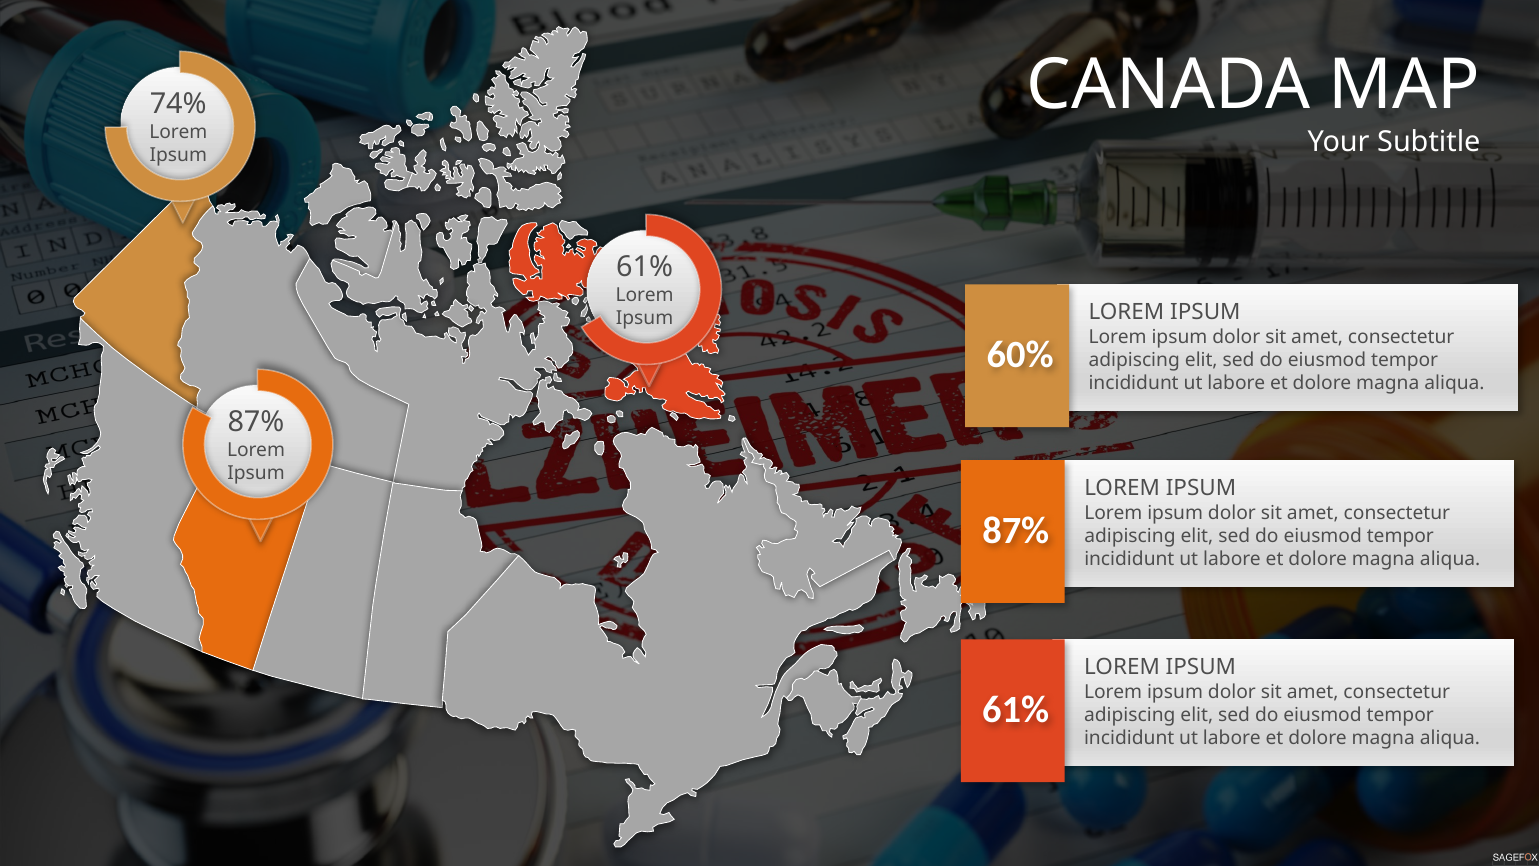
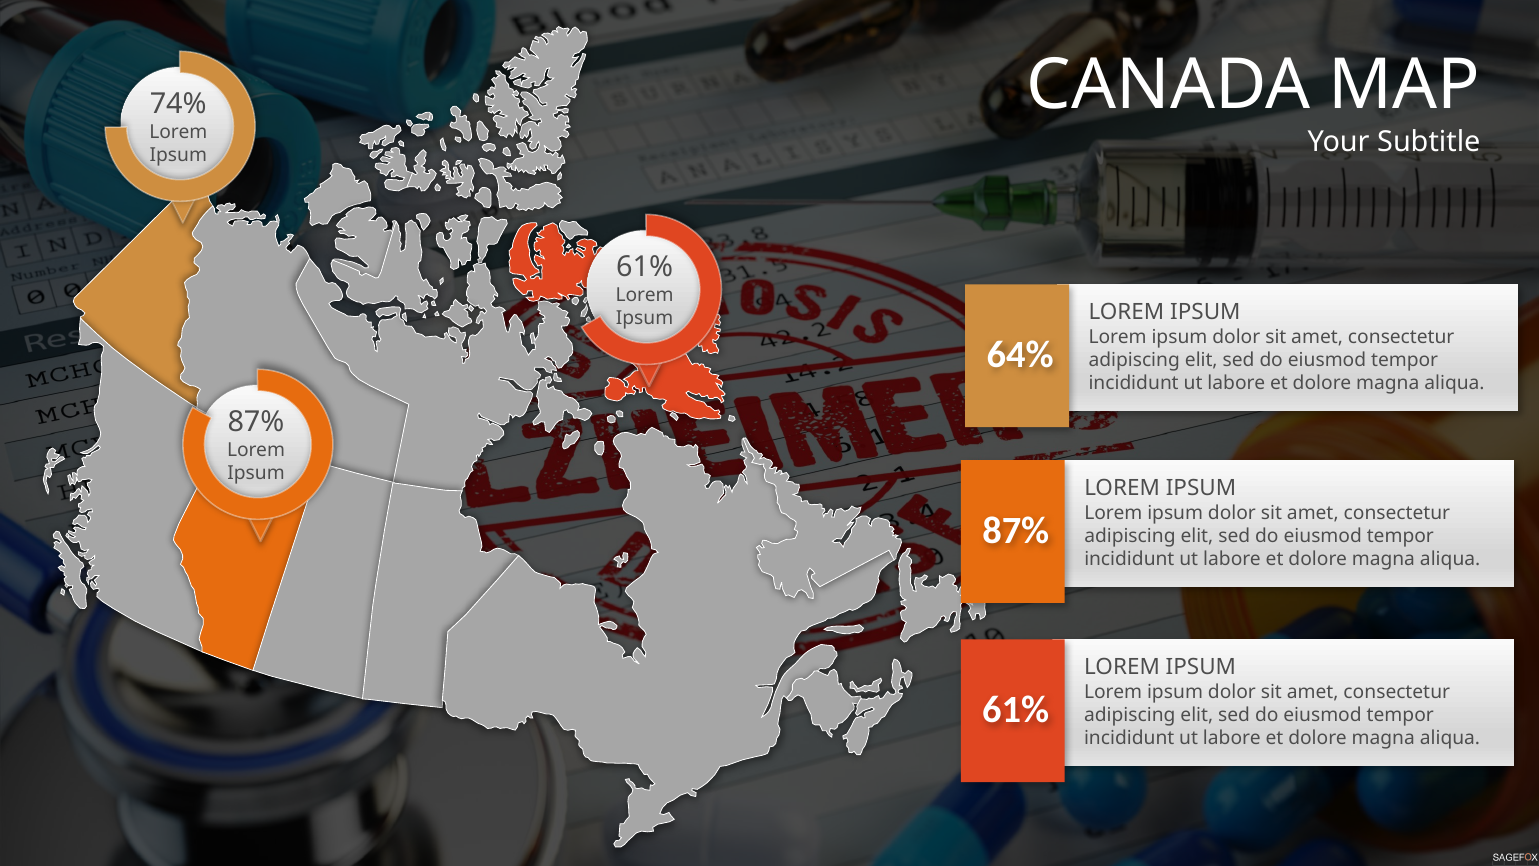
60%: 60% -> 64% (1020, 354)
